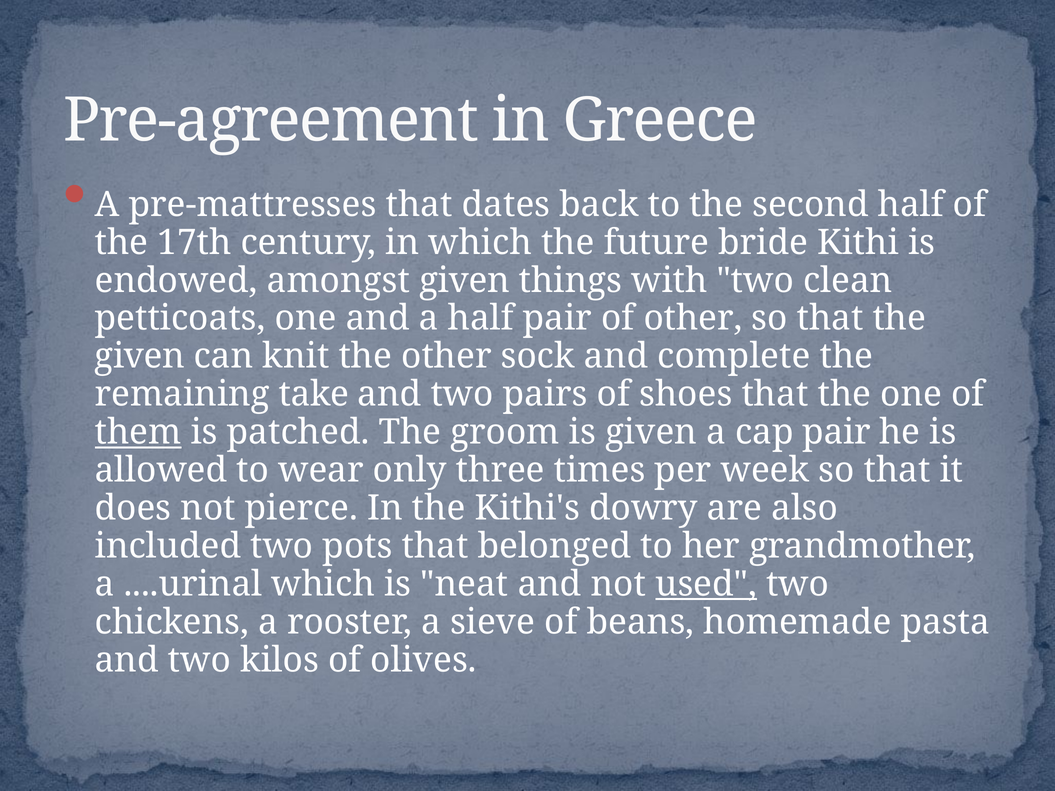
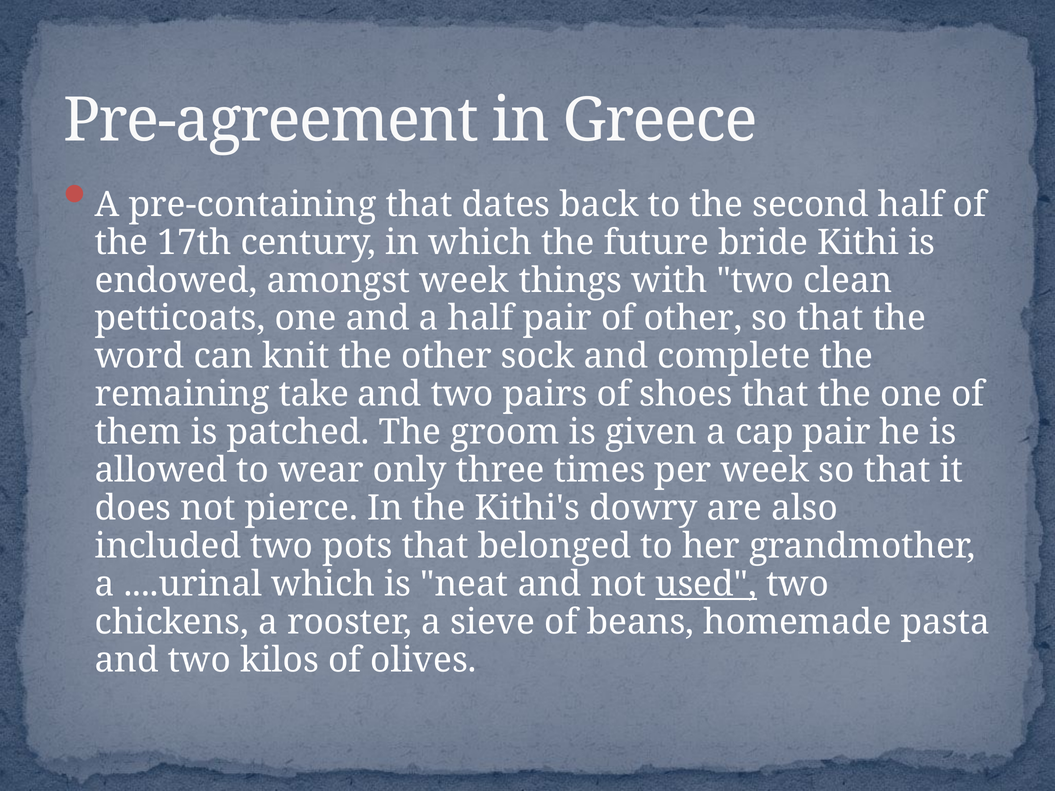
pre-mattresses: pre-mattresses -> pre-containing (253, 205)
amongst given: given -> week (464, 281)
given: given -> word (139, 356)
them underline: present -> none (138, 432)
